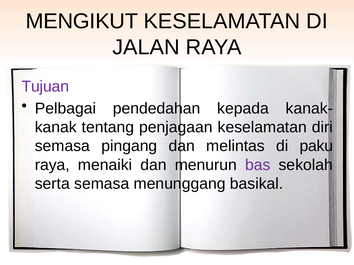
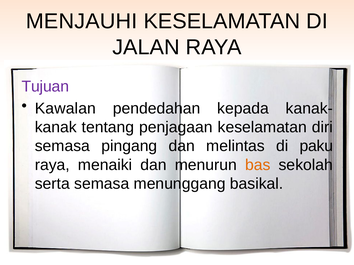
MENGIKUT: MENGIKUT -> MENJAUHI (82, 21)
Pelbagai: Pelbagai -> Kawalan (65, 109)
bas colour: purple -> orange (258, 165)
